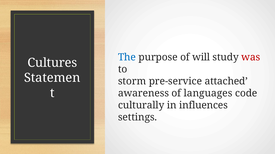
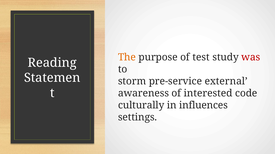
The colour: blue -> orange (127, 57)
will: will -> test (201, 57)
Cultures: Cultures -> Reading (52, 63)
attached: attached -> external (226, 82)
languages: languages -> interested (208, 94)
